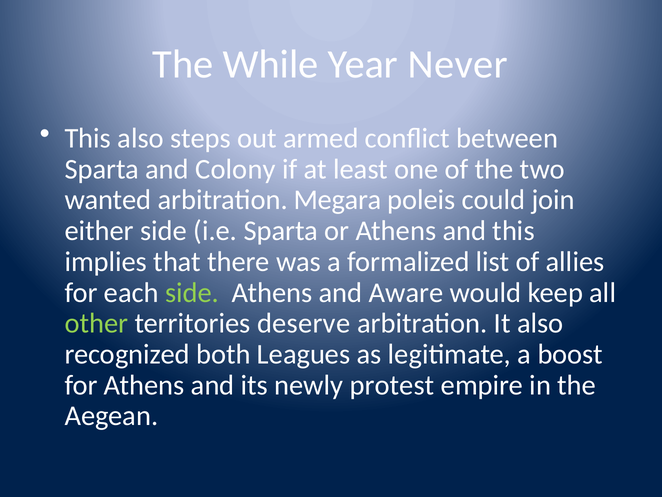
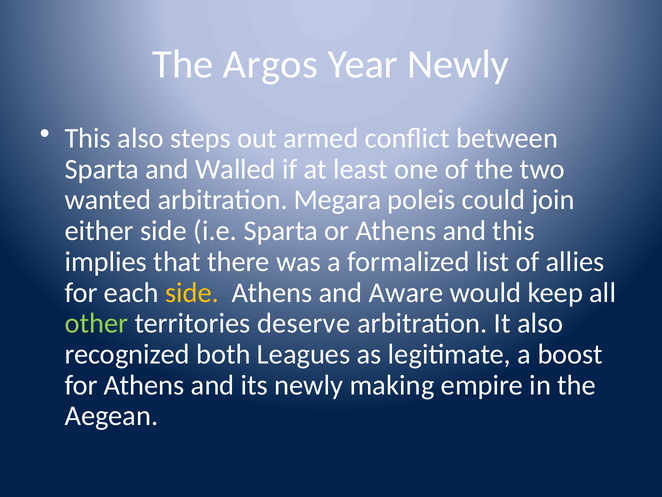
While: While -> Argos (270, 64)
Year Never: Never -> Newly (458, 64)
Colony: Colony -> Walled (236, 169)
side colour: light green -> yellow (192, 292)
protest: protest -> making (392, 385)
